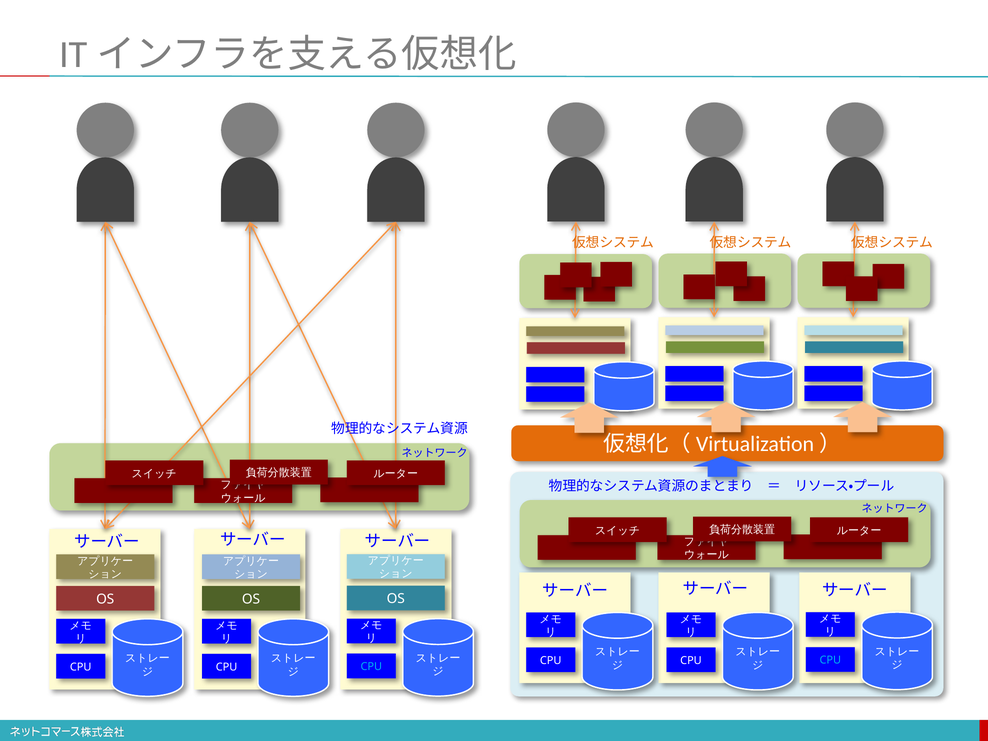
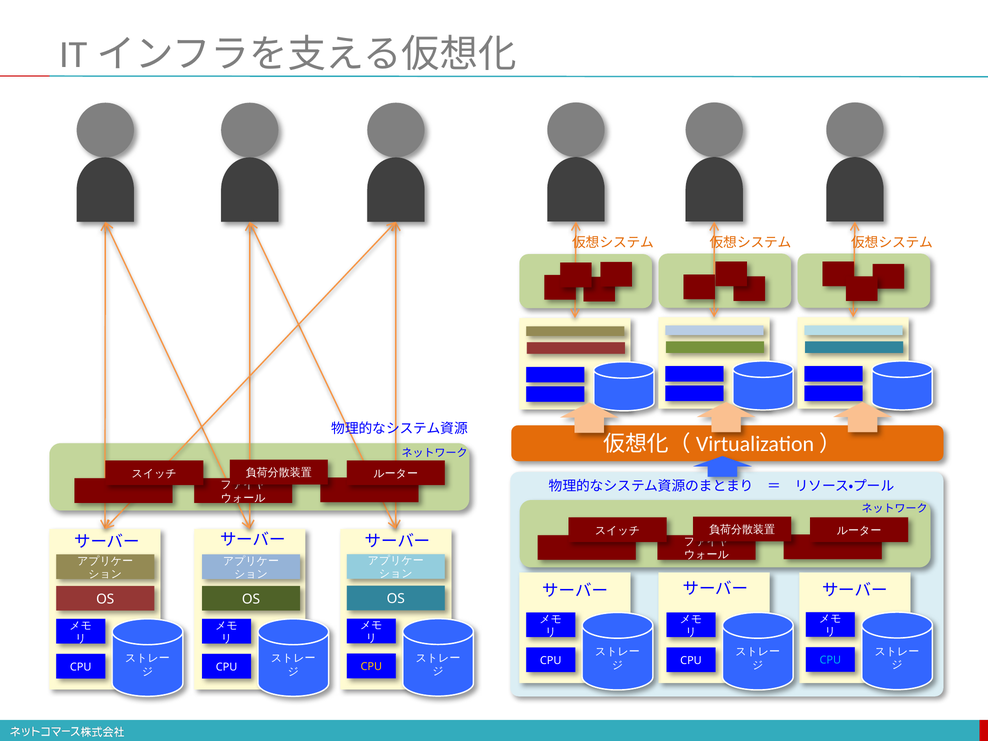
CPU colour: light blue -> yellow (371, 667)
